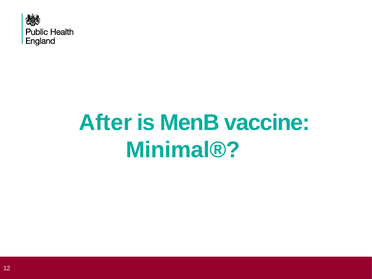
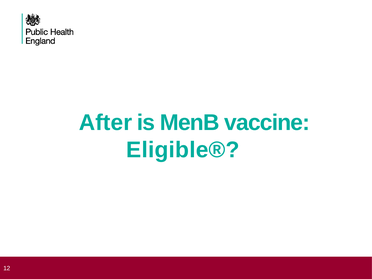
Minimal®: Minimal® -> Eligible® (183, 150)
